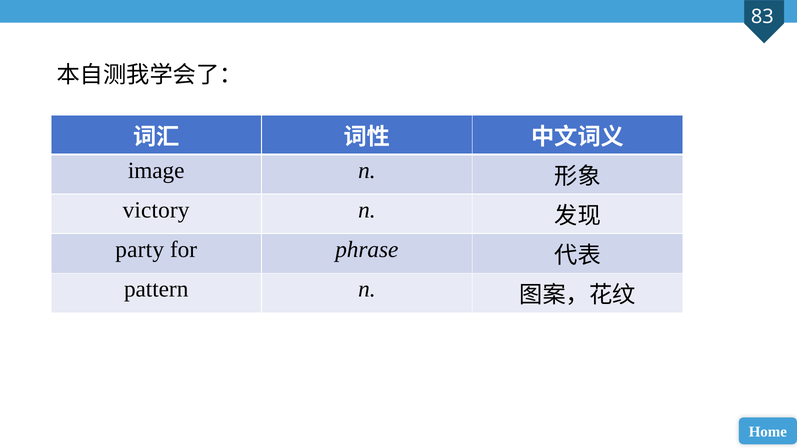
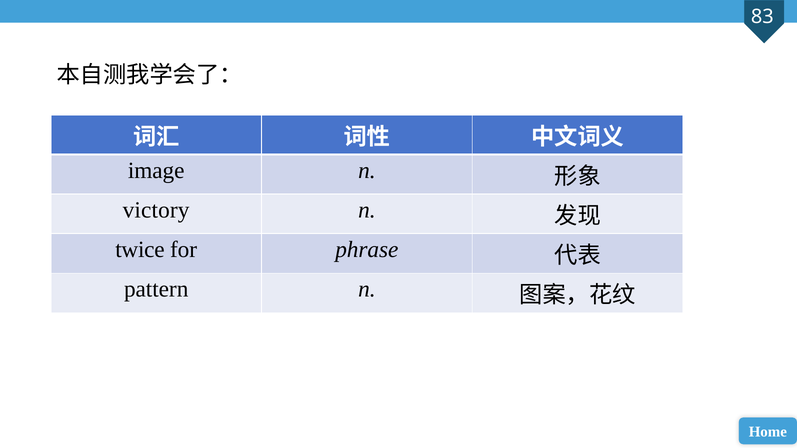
party: party -> twice (140, 250)
